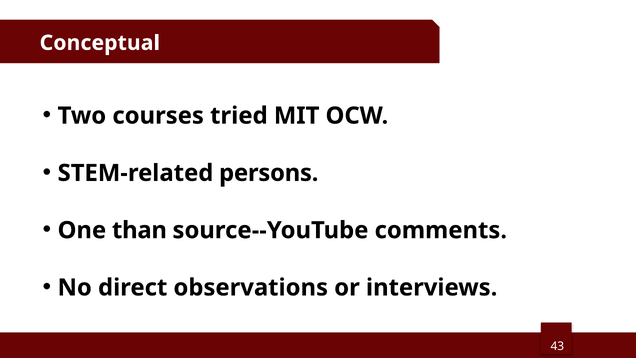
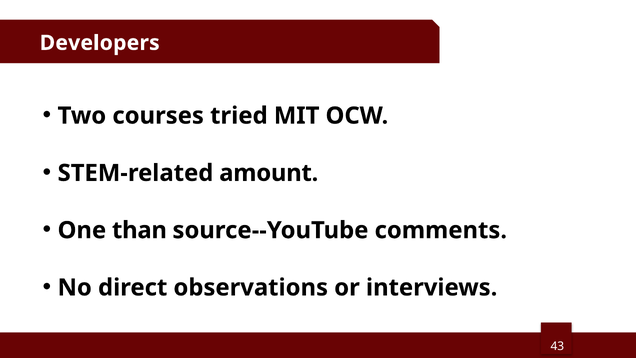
Conceptual: Conceptual -> Developers (100, 43)
persons: persons -> amount (269, 173)
